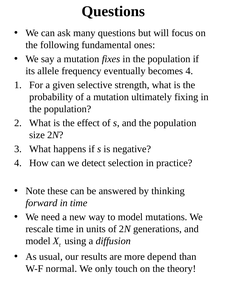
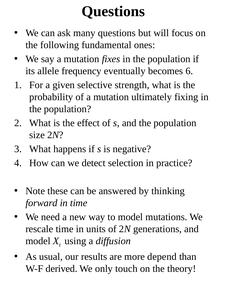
becomes 4: 4 -> 6 (189, 71)
normal: normal -> derived (61, 269)
